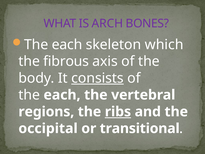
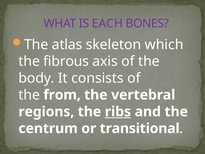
ARCH: ARCH -> EACH (107, 23)
each: each -> atlas (67, 45)
consists underline: present -> none (97, 78)
each: each -> from (62, 95)
occipital: occipital -> centrum (48, 128)
